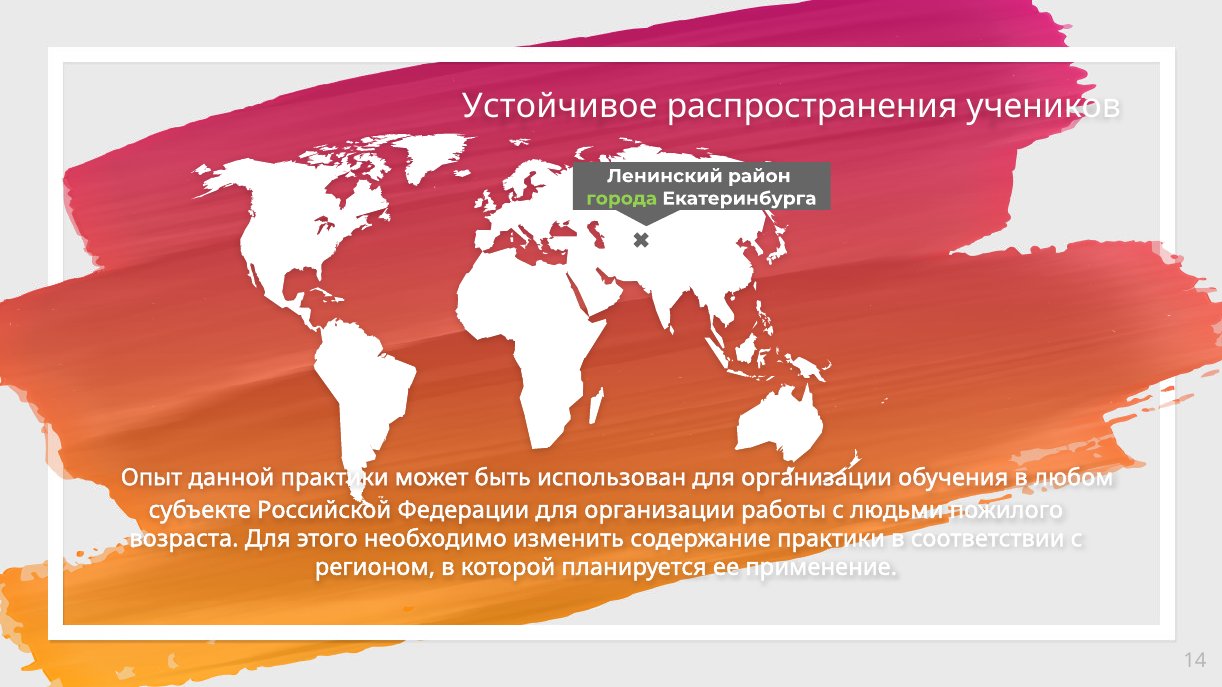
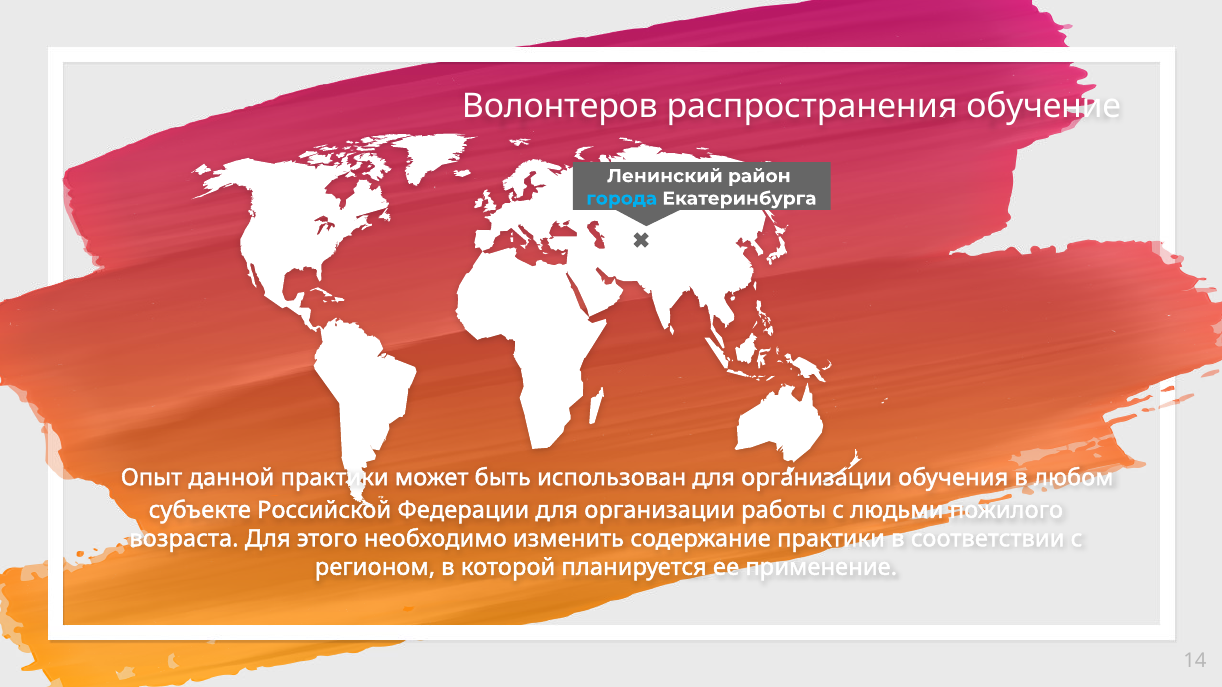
Устойчивое: Устойчивое -> Волонтеров (560, 107)
учеников: учеников -> обучение (1044, 107)
города colour: light green -> light blue (622, 199)
